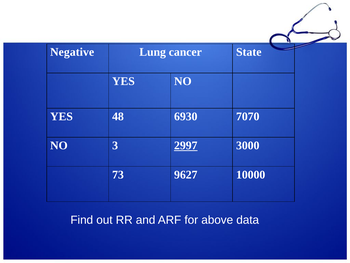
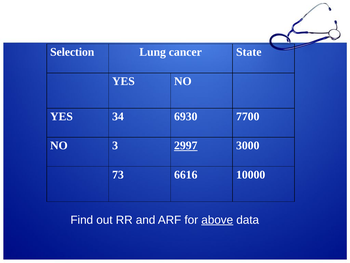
Negative: Negative -> Selection (72, 52)
48: 48 -> 34 (118, 116)
7070: 7070 -> 7700 (248, 116)
9627: 9627 -> 6616 (186, 174)
above underline: none -> present (217, 220)
